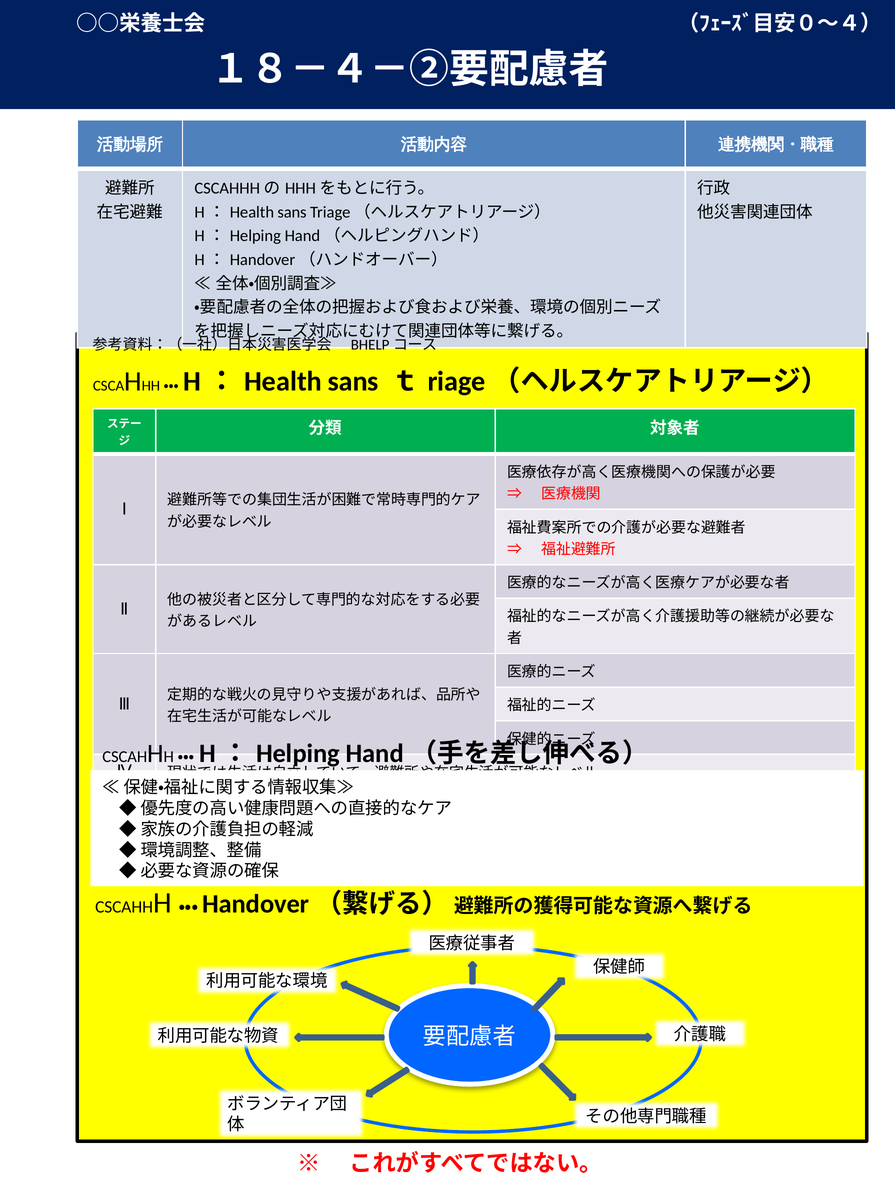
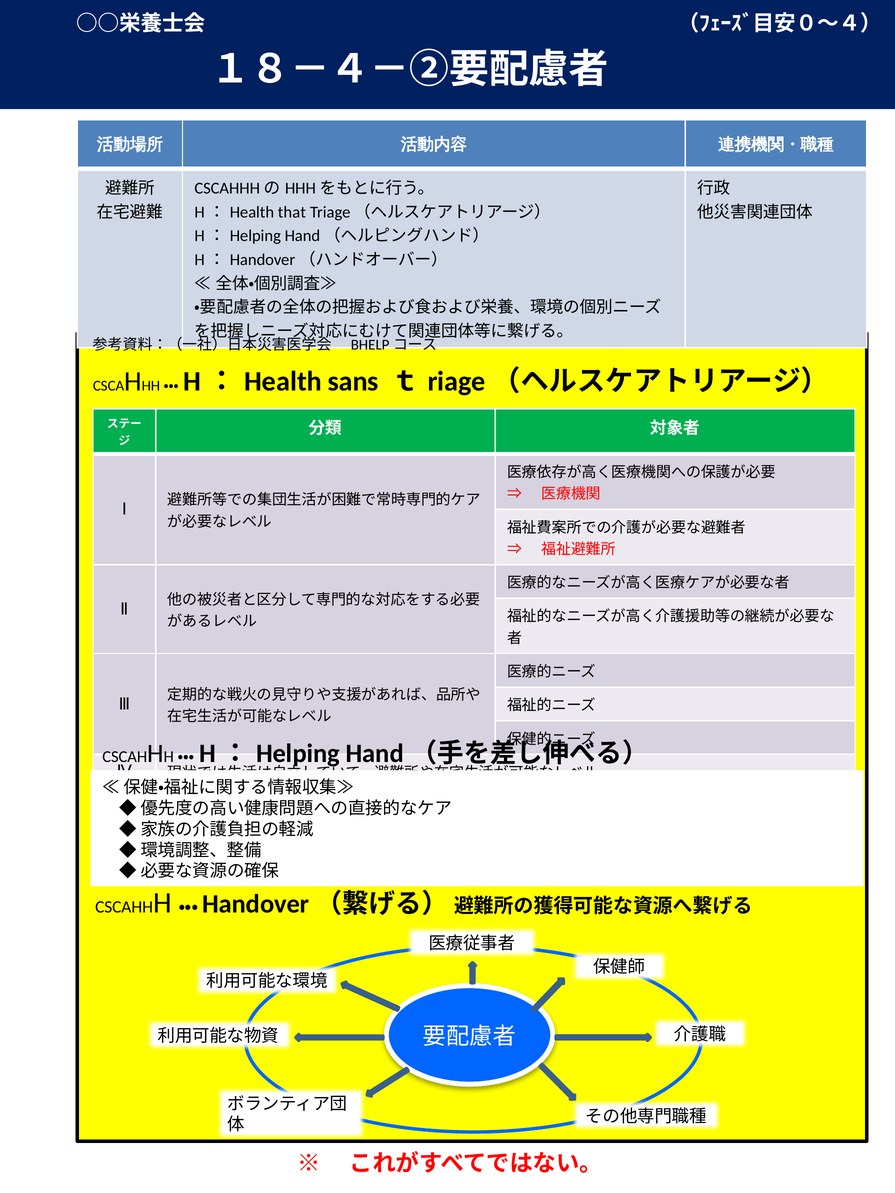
sans: sans -> that (292, 212)
